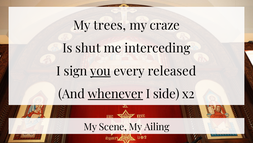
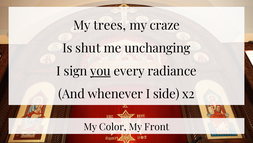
interceding: interceding -> unchanging (157, 48)
released: released -> radiance (172, 71)
whenever underline: present -> none (115, 94)
Scene: Scene -> Color (113, 127)
Ailing: Ailing -> Front (157, 127)
